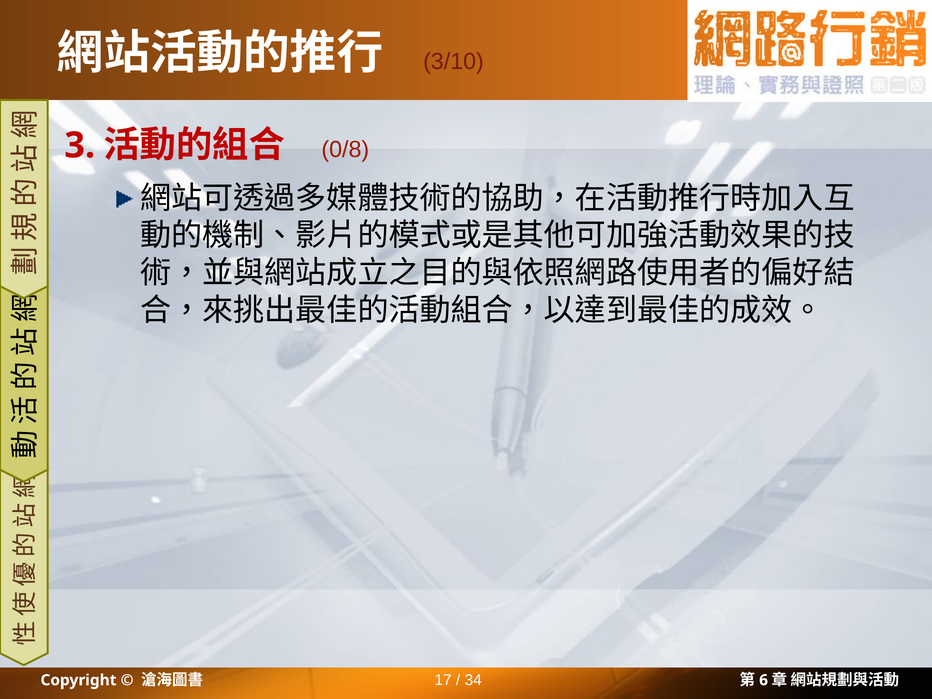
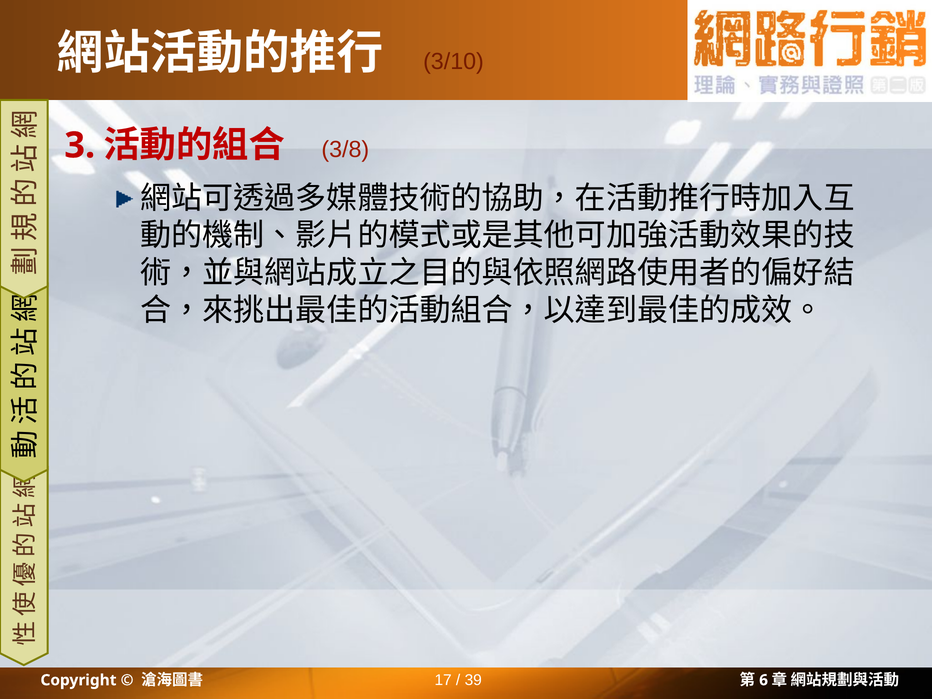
0/8: 0/8 -> 3/8 (345, 149)
34: 34 -> 39 (473, 680)
